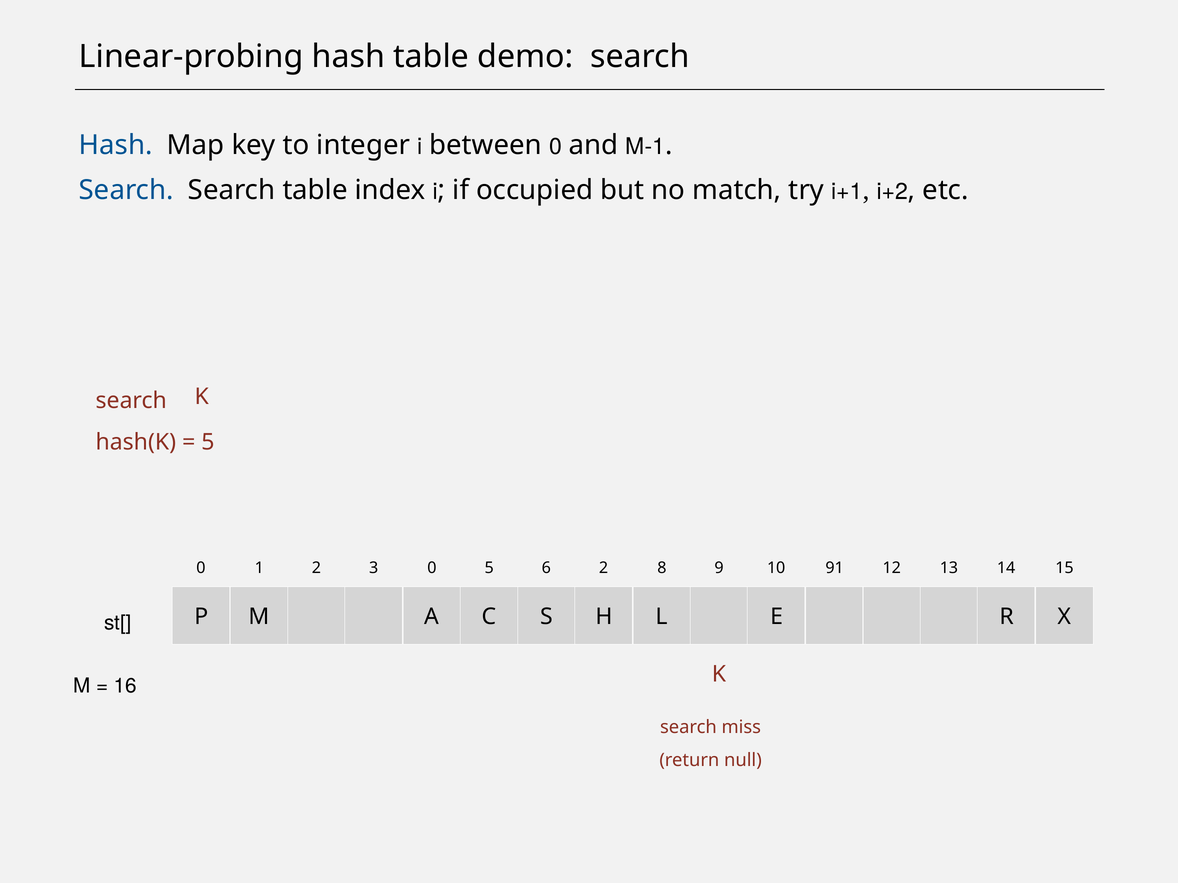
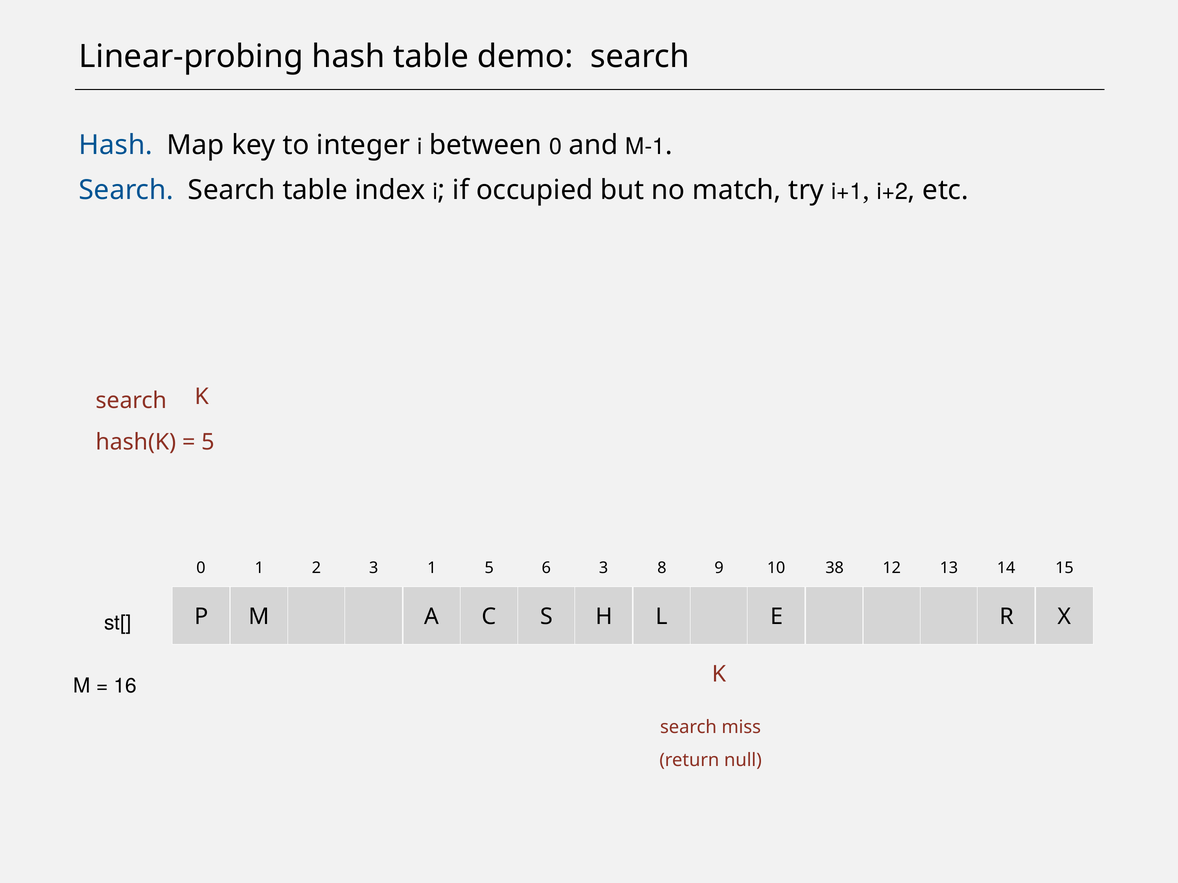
3 0: 0 -> 1 (432, 568)
6 2: 2 -> 3 (604, 568)
91: 91 -> 38 (835, 568)
